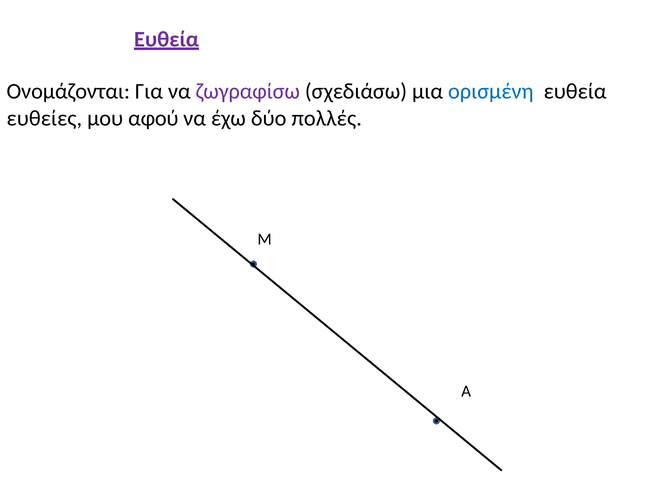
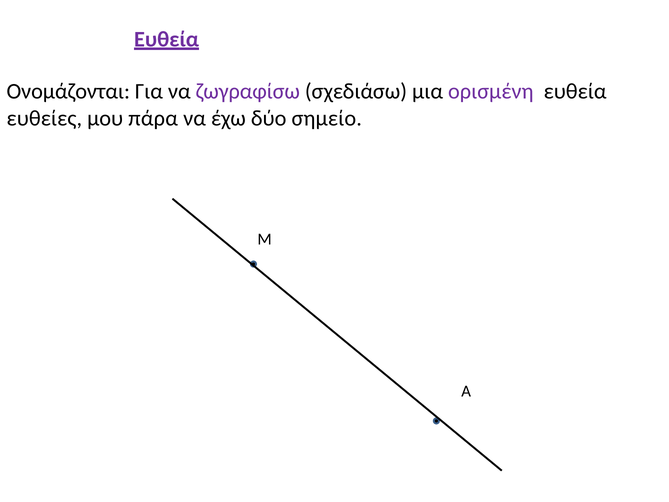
ορισμένη colour: blue -> purple (491, 91)
αφού: αφού -> πάρα (153, 118)
πολλές: πολλές -> σημείο (327, 118)
